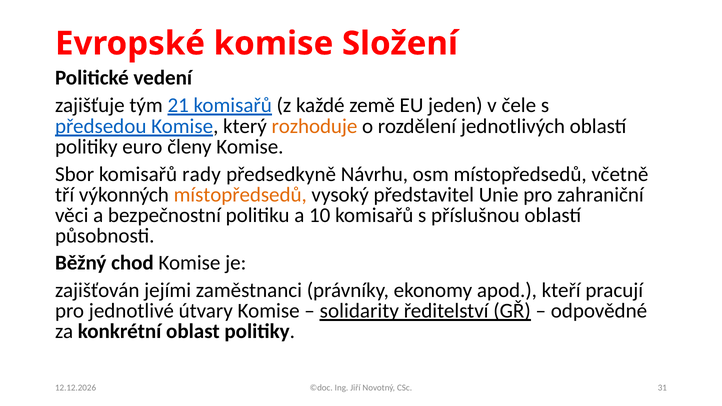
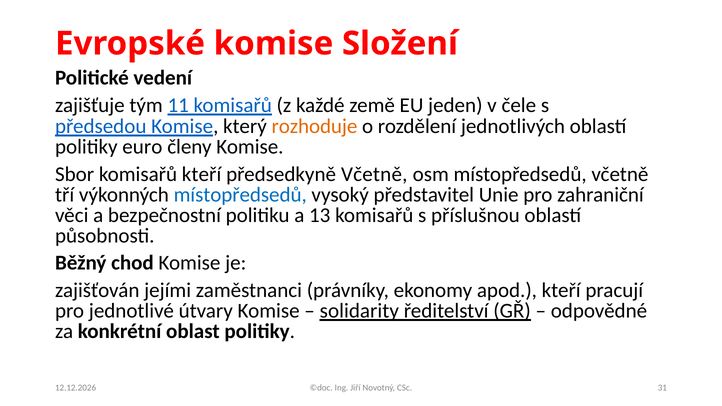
21: 21 -> 11 (178, 106)
komisařů rady: rady -> kteří (202, 174)
předsedkyně Návrhu: Návrhu -> Včetně (374, 174)
místopředsedů colour: orange -> blue (240, 195)
10: 10 -> 13 (320, 215)
